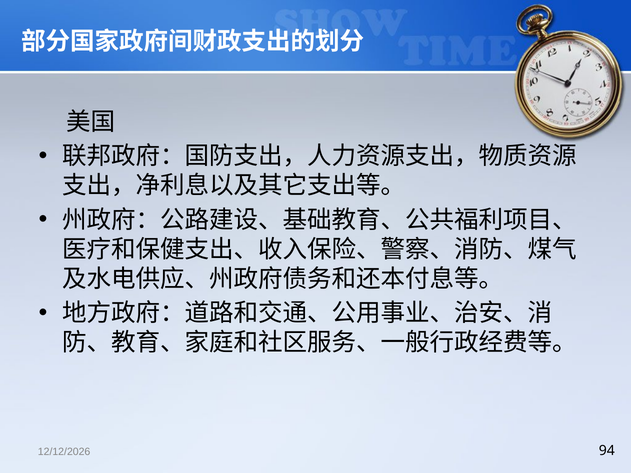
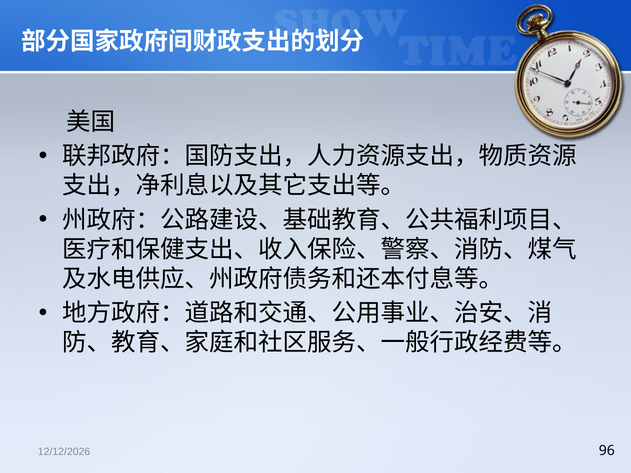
94: 94 -> 96 (607, 451)
